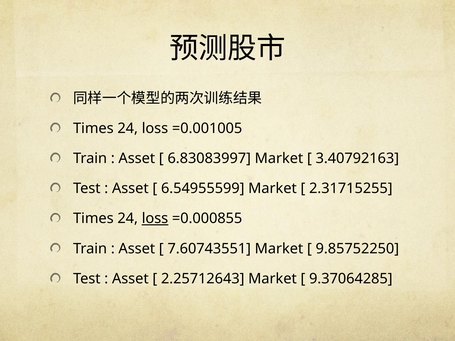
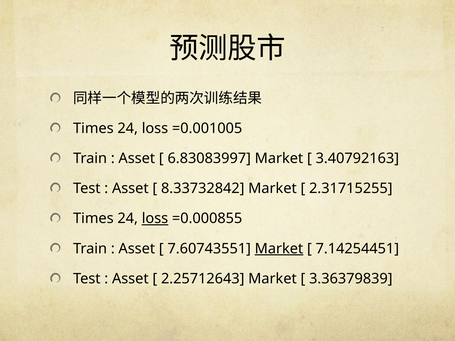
6.54955599: 6.54955599 -> 8.33732842 (203, 189)
Market underline: none -> present (279, 249)
9.85752250: 9.85752250 -> 7.14254451 (357, 249)
9.37064285: 9.37064285 -> 3.36379839 (351, 279)
